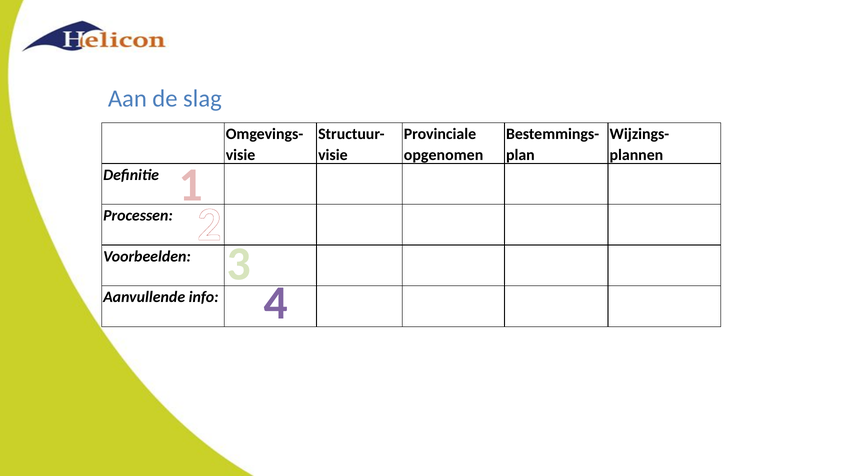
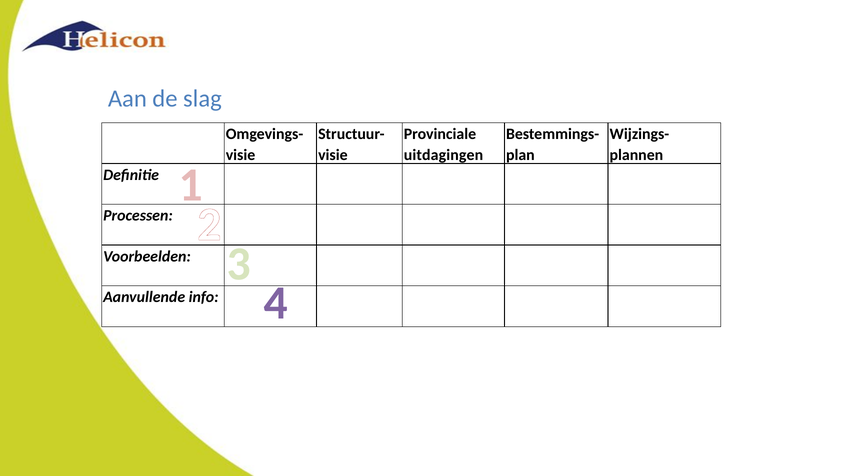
opgenomen: opgenomen -> uitdagingen (444, 155)
